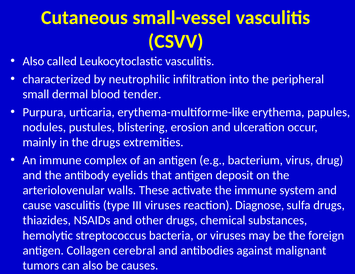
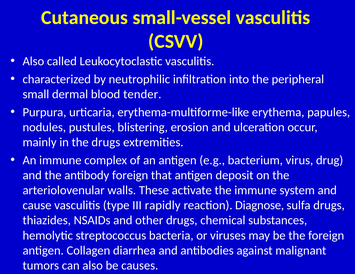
antibody eyelids: eyelids -> foreign (130, 175)
III viruses: viruses -> rapidly (163, 206)
cerebral: cerebral -> diarrhea (134, 251)
